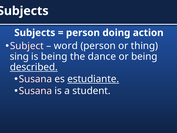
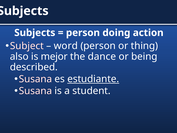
sing: sing -> also (19, 56)
is being: being -> mejor (54, 56)
described underline: present -> none (34, 67)
